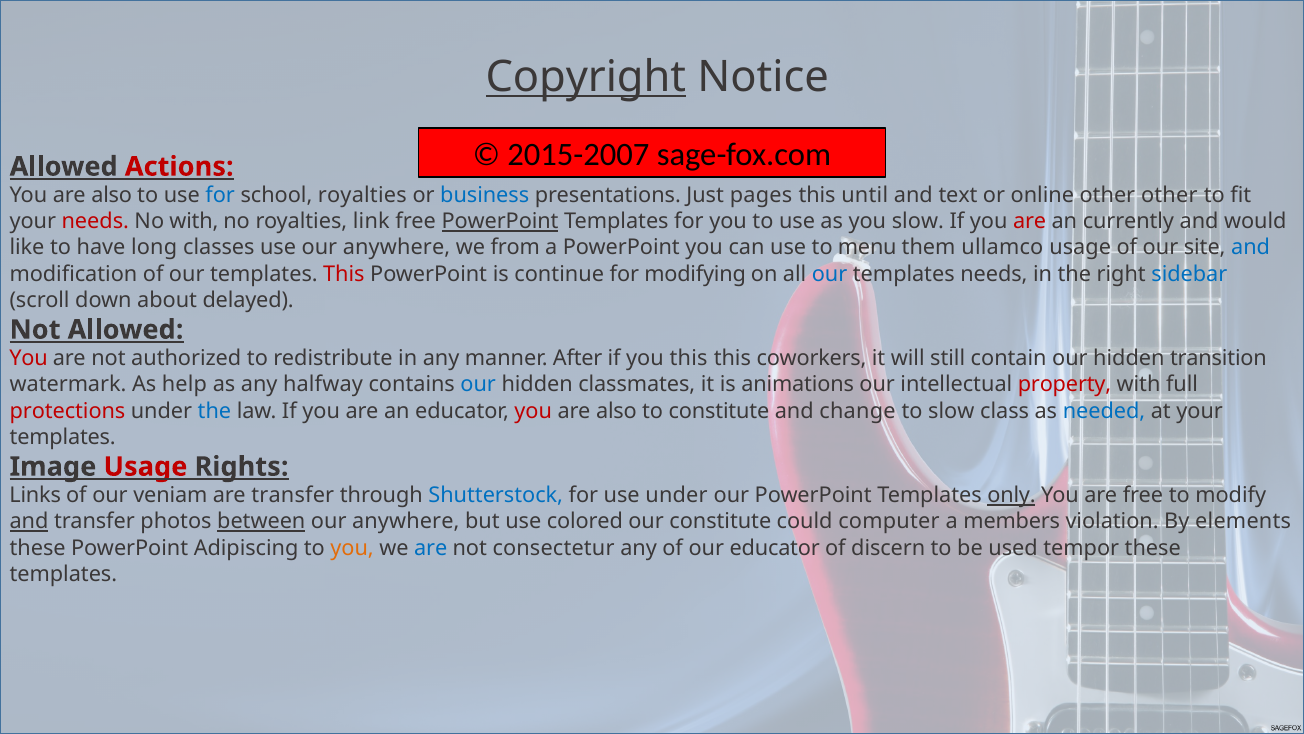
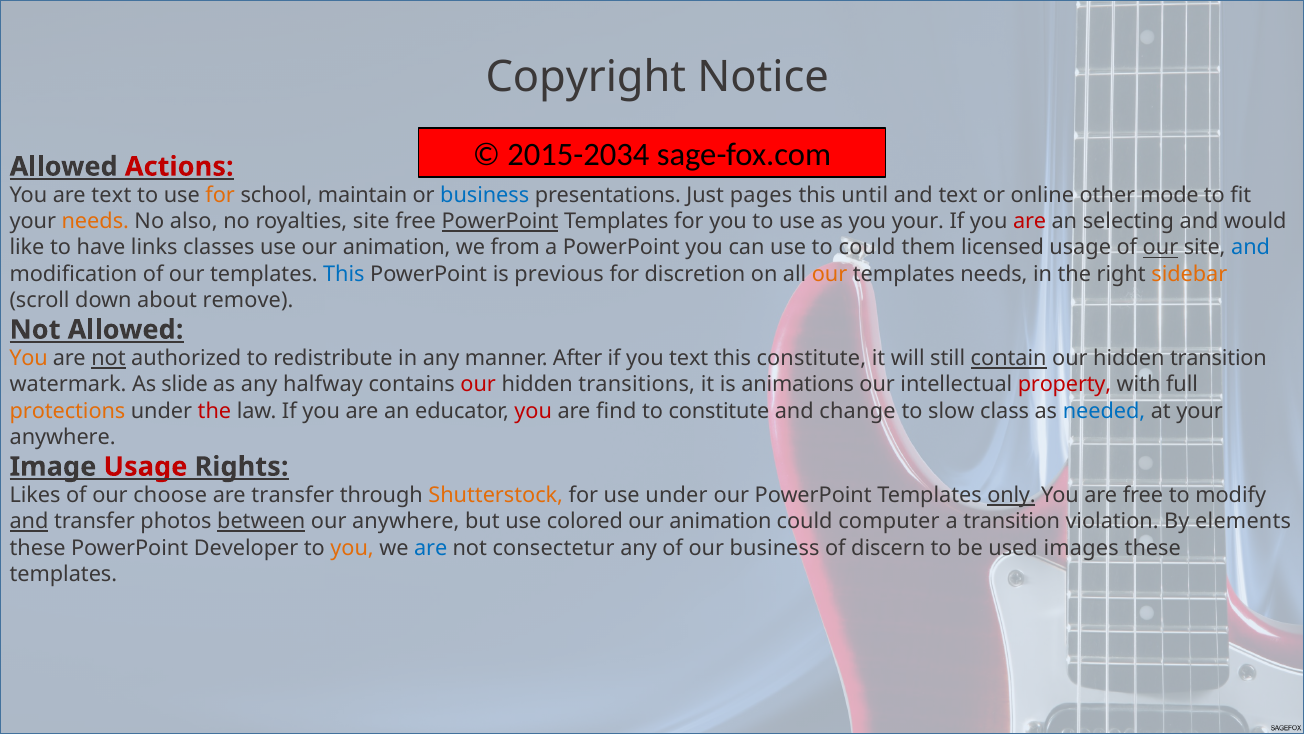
Copyright underline: present -> none (586, 77)
2015-2007: 2015-2007 -> 2015-2034 (578, 155)
also: also -> text (111, 196)
for colour: blue -> orange (220, 196)
school royalties: royalties -> maintain (363, 196)
other other: other -> mode (1170, 196)
needs colour: red -> orange (95, 222)
No with: with -> also (194, 222)
royalties link: link -> site (371, 222)
you slow: slow -> your (918, 222)
currently: currently -> selecting (1128, 222)
long: long -> links (154, 248)
use our anywhere: anywhere -> animation (397, 248)
to menu: menu -> could (867, 248)
ullamco: ullamco -> licensed (1003, 248)
our underline: none -> present (1160, 248)
This colour: red -> blue (344, 274)
continue: continue -> previous (559, 274)
modifying: modifying -> discretion (695, 274)
our colour: blue -> orange (830, 274)
sidebar colour: blue -> orange (1189, 274)
delayed: delayed -> remove (248, 300)
You colour: red -> orange (29, 358)
not underline: none -> present (109, 358)
you this: this -> text (689, 358)
this coworkers: coworkers -> constitute (811, 358)
contain underline: none -> present (1009, 358)
help: help -> slide (185, 385)
our colour: blue -> red (478, 385)
classmates: classmates -> transitions (637, 385)
protections colour: red -> orange (67, 411)
the colour: blue -> red (214, 411)
also: also -> find (616, 411)
templates: templates -> anywhere (63, 437)
Links: Links -> Likes (35, 495)
veniam: veniam -> choose (170, 495)
Shutterstock colour: blue -> orange (496, 495)
constitute: constitute -> animation (720, 521)
a members: members -> transition (1012, 521)
Adipiscing: Adipiscing -> Developer (246, 547)
our educator: educator -> business (775, 547)
tempor: tempor -> images (1081, 547)
